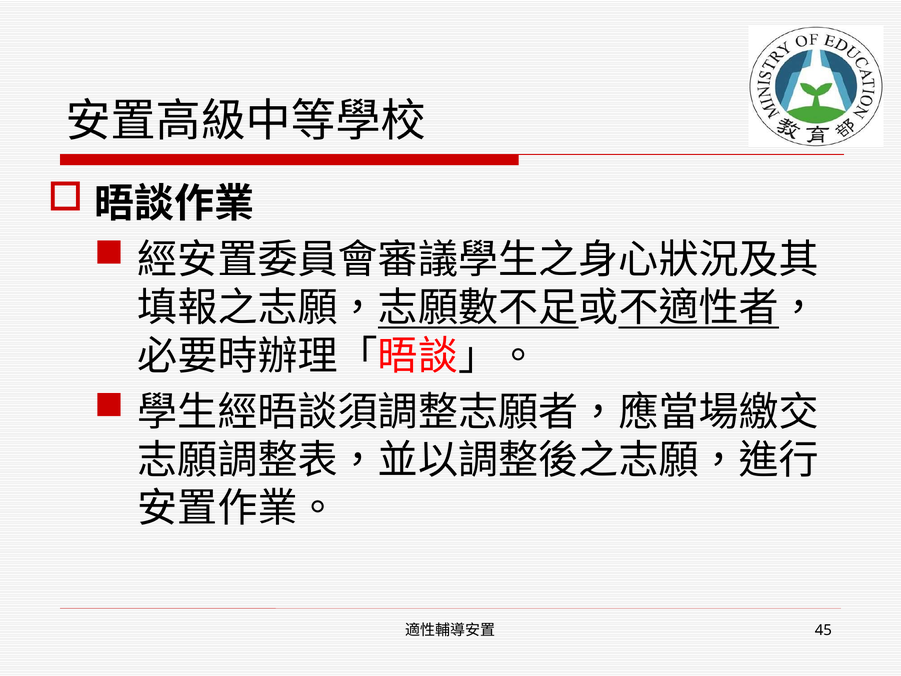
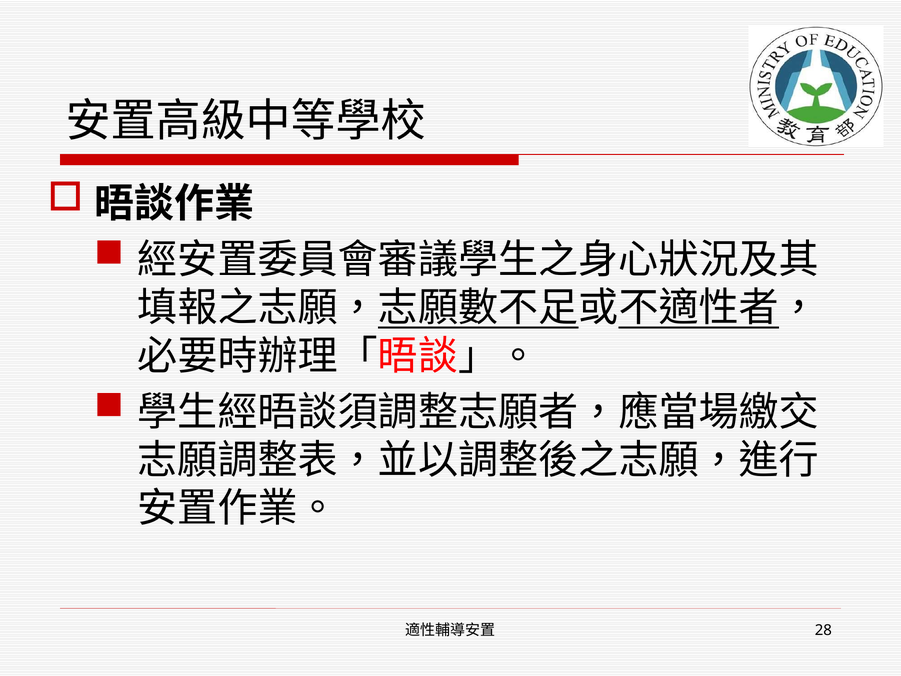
45: 45 -> 28 (823, 630)
